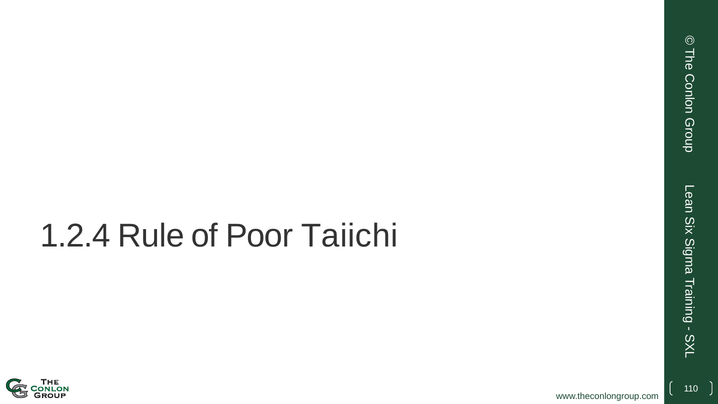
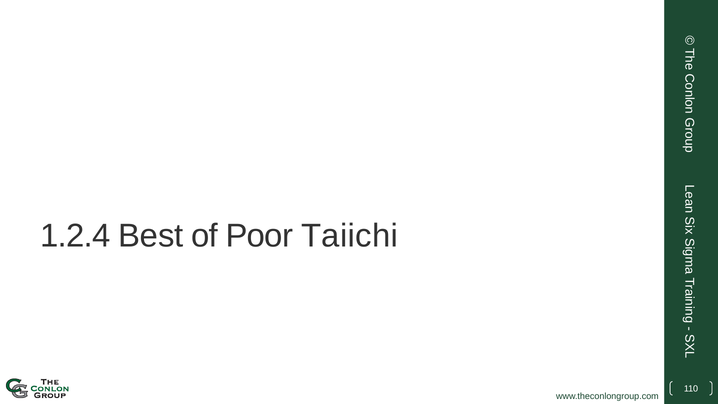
Rule: Rule -> Best (151, 236)
